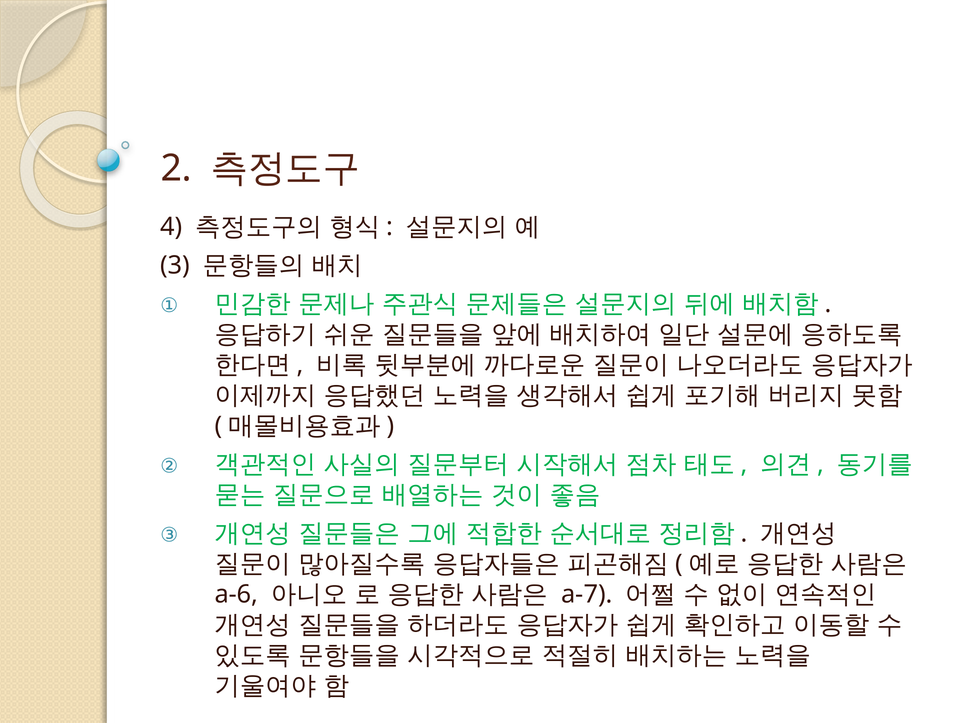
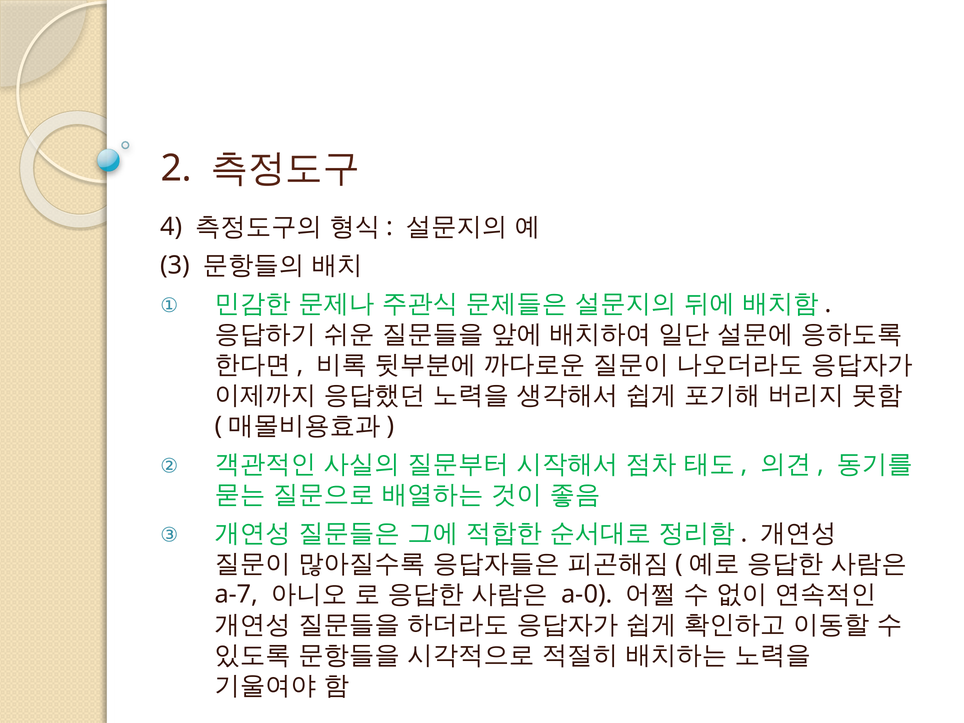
a-6: a-6 -> a-7 (236, 595)
a-7: a-7 -> a-0 (587, 595)
